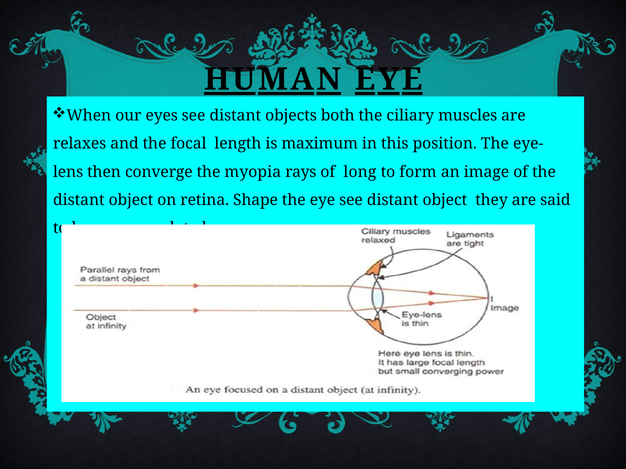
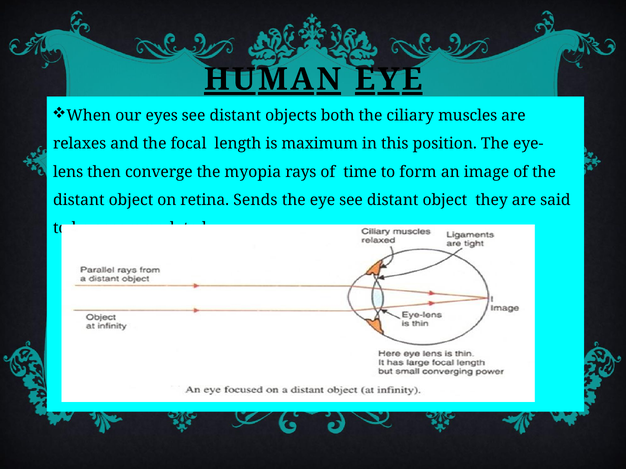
long: long -> time (360, 172)
Shape: Shape -> Sends (255, 200)
